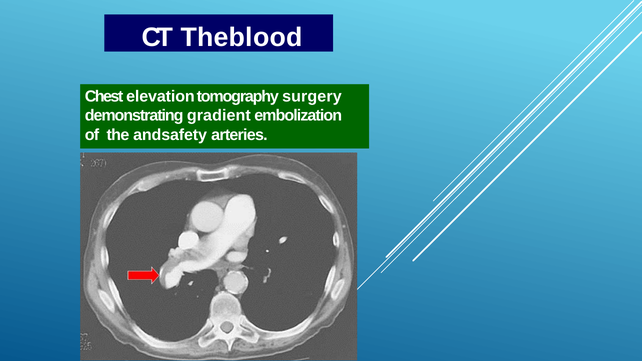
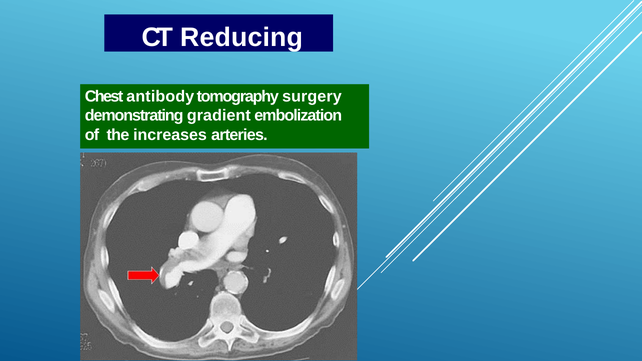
Theblood: Theblood -> Reducing (242, 37)
elevation: elevation -> antibody (160, 96)
andsafety: andsafety -> increases (170, 135)
